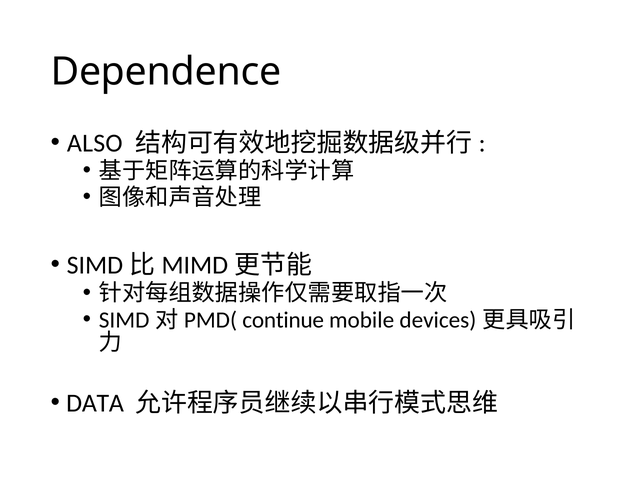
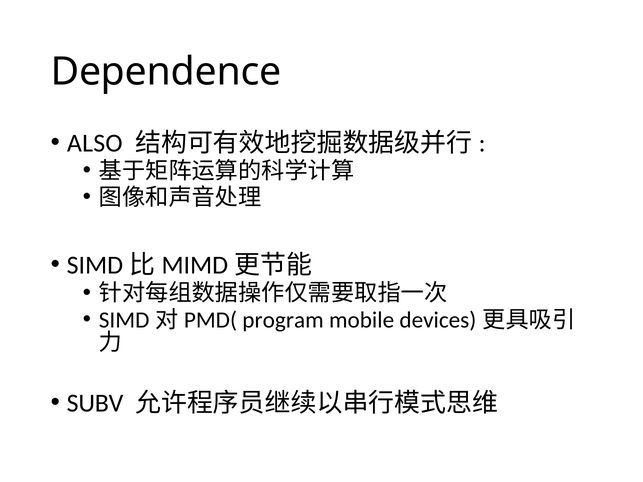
continue: continue -> program (283, 320)
DATA: DATA -> SUBV (95, 403)
